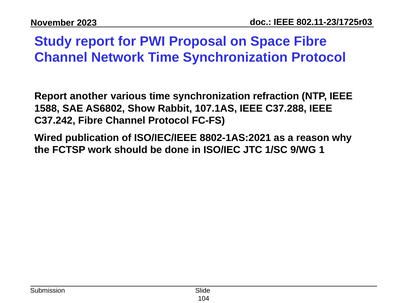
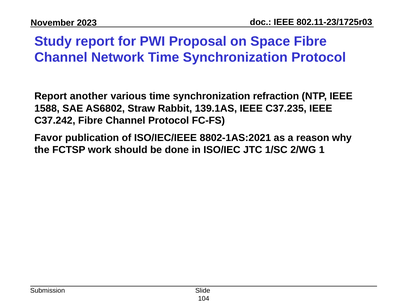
Show: Show -> Straw (141, 108)
107.1AS: 107.1AS -> 139.1AS (216, 108)
C37.288: C37.288 -> C37.235 (286, 108)
Wired: Wired -> Favor (48, 138)
9/WG: 9/WG -> 2/WG (303, 150)
